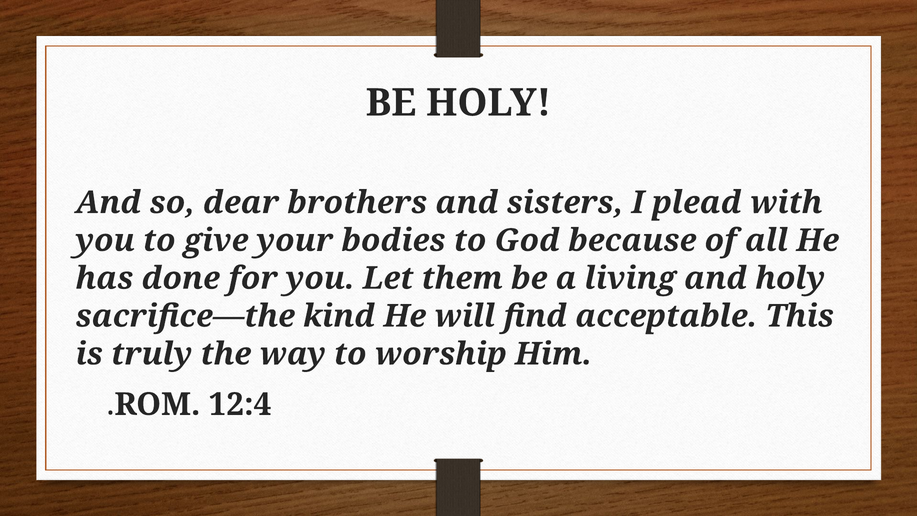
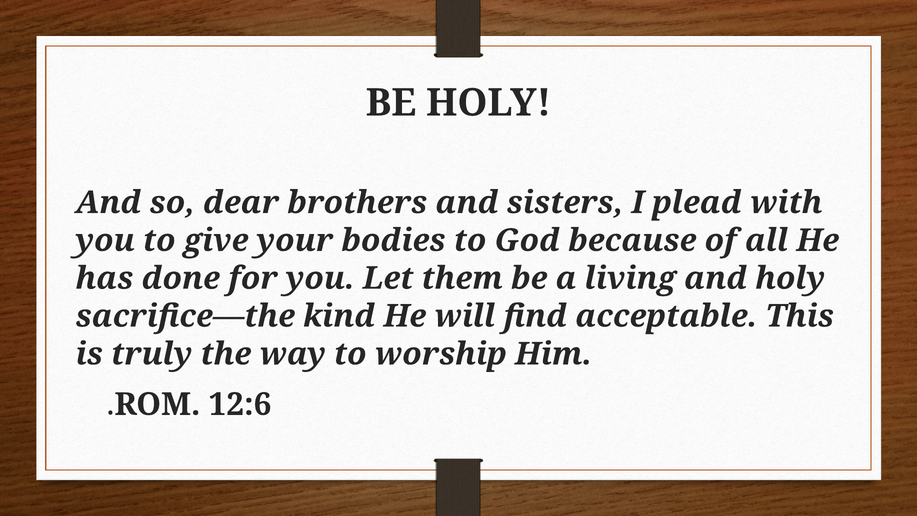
12:4: 12:4 -> 12:6 (240, 404)
